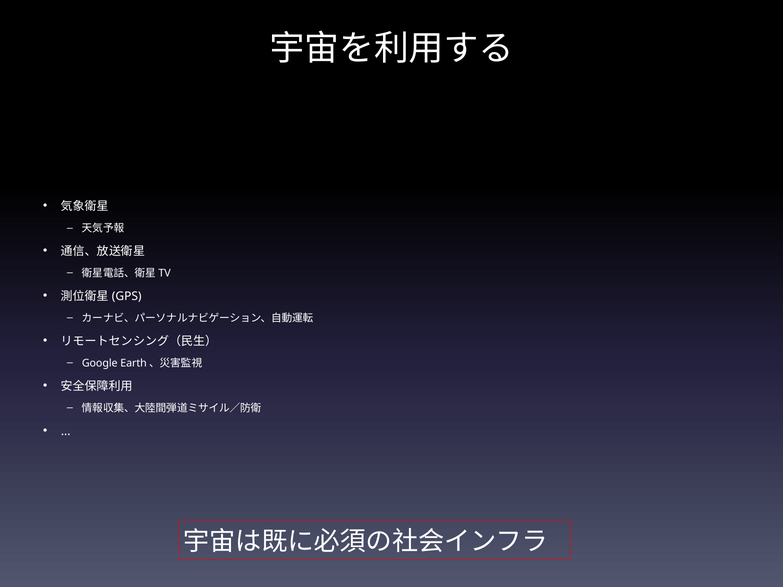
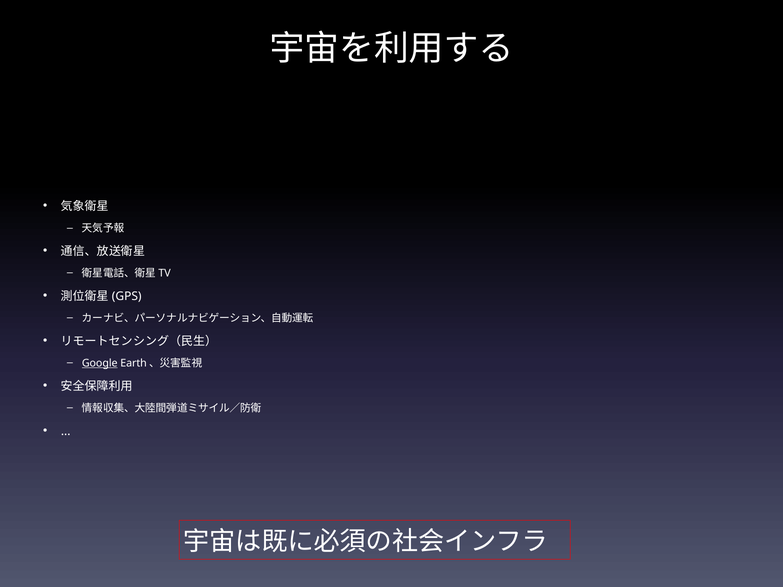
Google underline: none -> present (100, 363)
